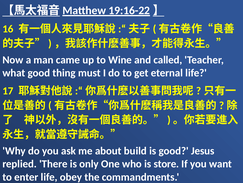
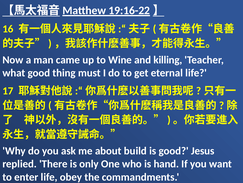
called: called -> killing (168, 60)
store: store -> hand (166, 163)
